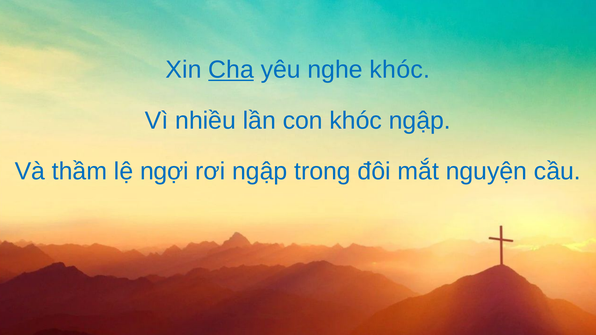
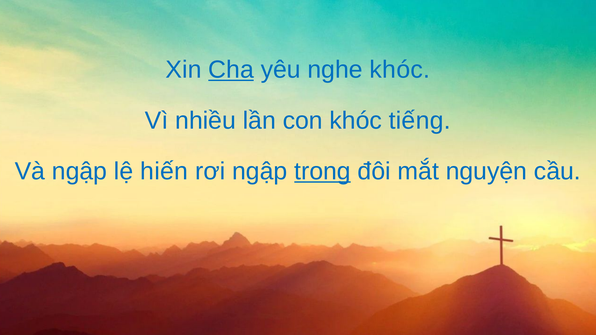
khóc ngập: ngập -> tiếng (420, 121)
Và thầm: thầm -> ngập (79, 171)
ngợi: ngợi -> hiến (164, 171)
trong underline: none -> present (322, 171)
